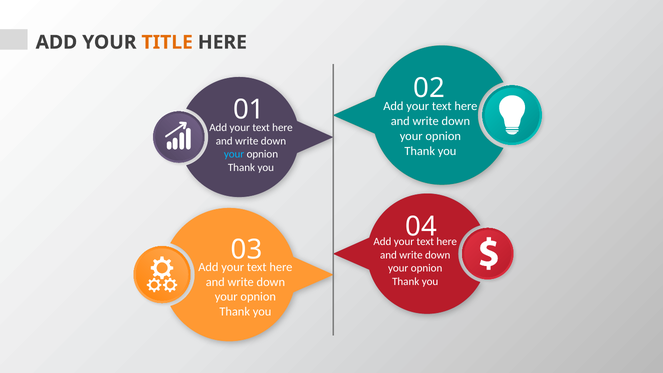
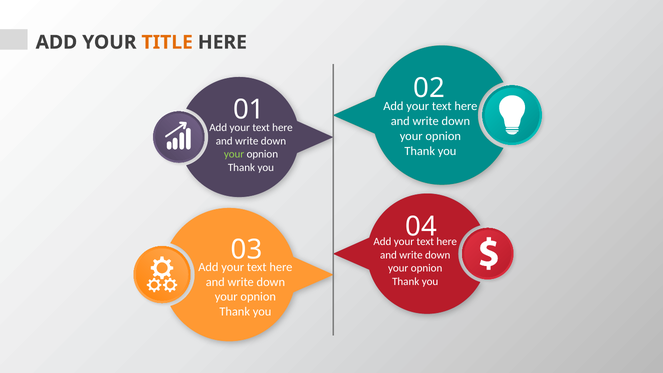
your colour: light blue -> light green (234, 154)
